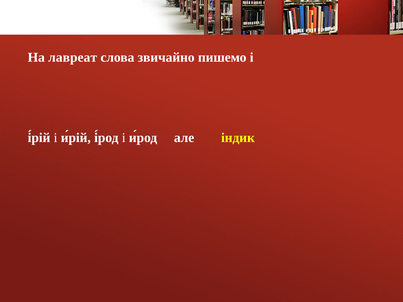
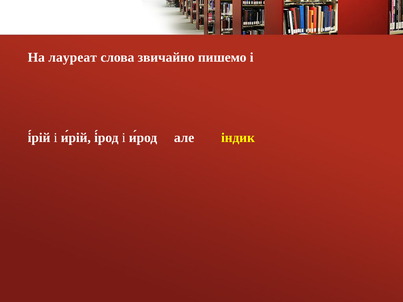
лавреат: лавреат -> лауреат (73, 57)
